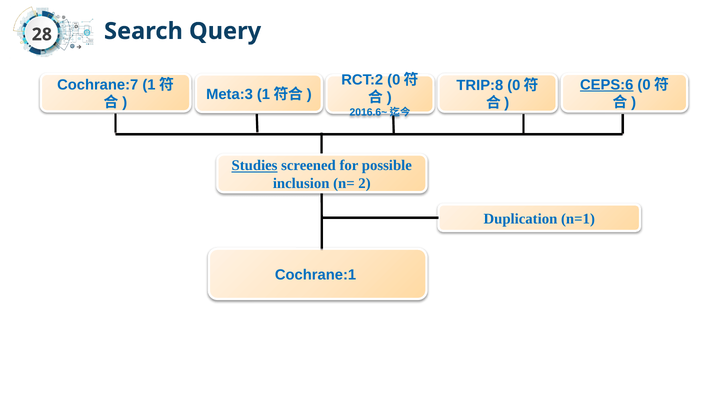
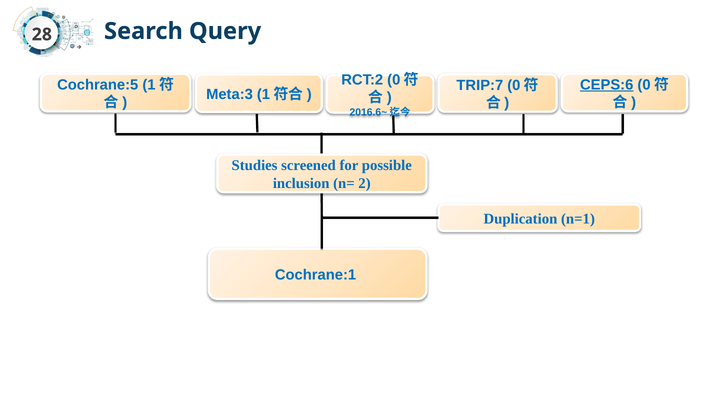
Cochrane:7: Cochrane:7 -> Cochrane:5 (98, 85)
TRIP:8: TRIP:8 -> TRIP:7 (480, 85)
Studies underline: present -> none (255, 166)
